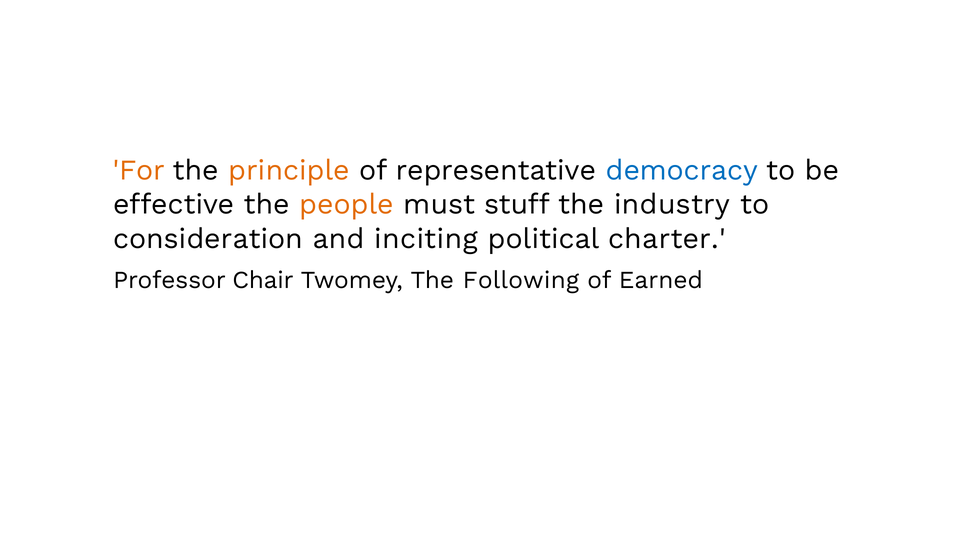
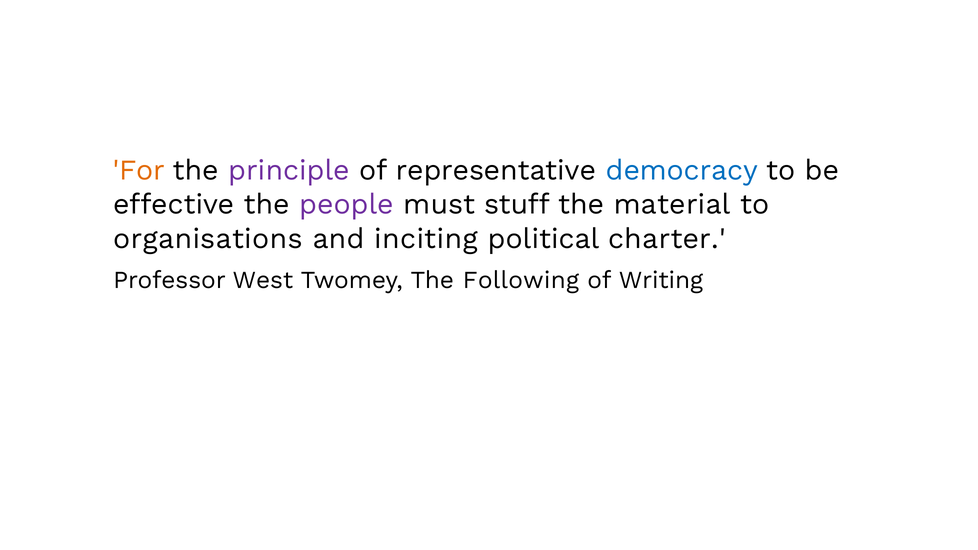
principle colour: orange -> purple (289, 170)
people colour: orange -> purple (346, 205)
industry: industry -> material (672, 205)
consideration: consideration -> organisations (208, 239)
Chair: Chair -> West (263, 280)
Earned: Earned -> Writing (661, 280)
